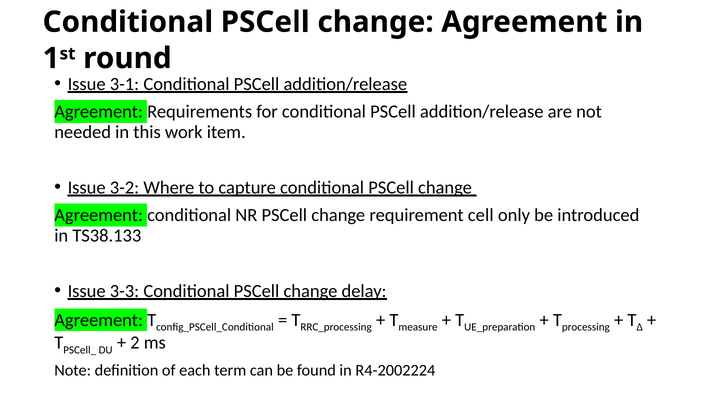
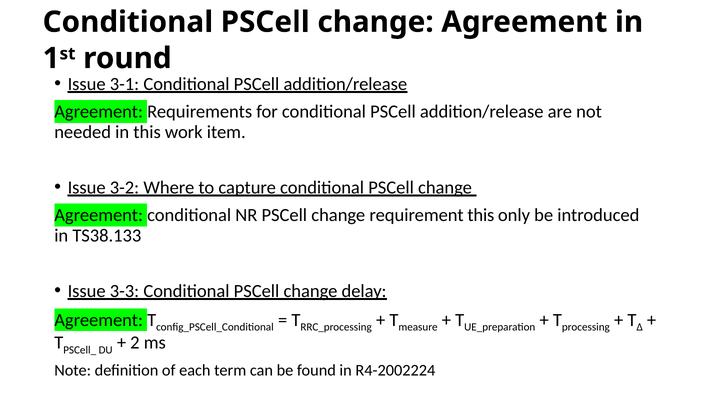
requirement cell: cell -> this (481, 215)
